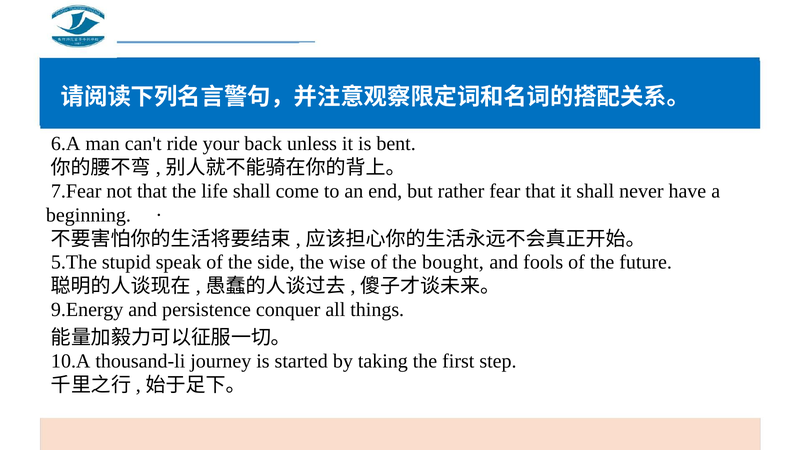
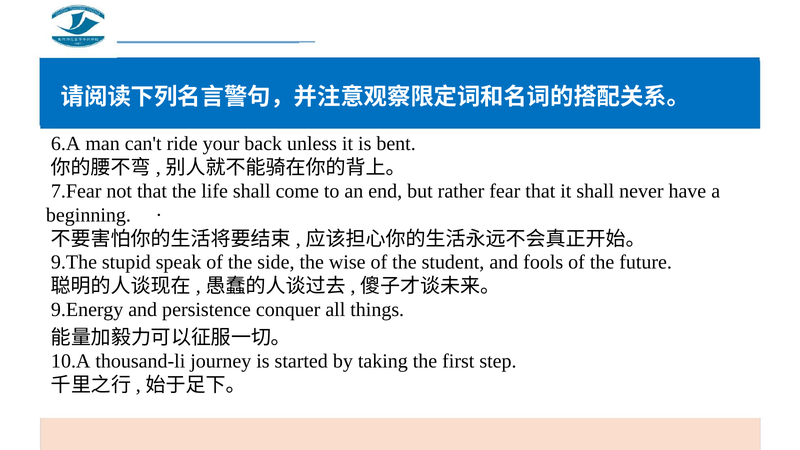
5.The: 5.The -> 9.The (74, 262)
bought: bought -> student (453, 262)
